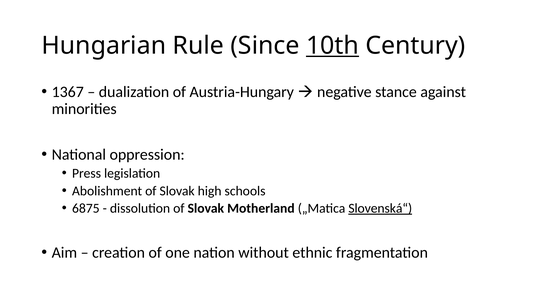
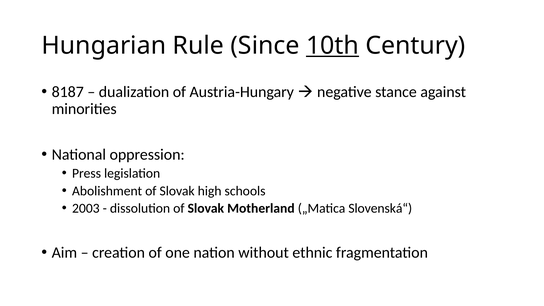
1367: 1367 -> 8187 (68, 92)
6875: 6875 -> 2003 (86, 208)
Slovenská“ underline: present -> none (380, 208)
